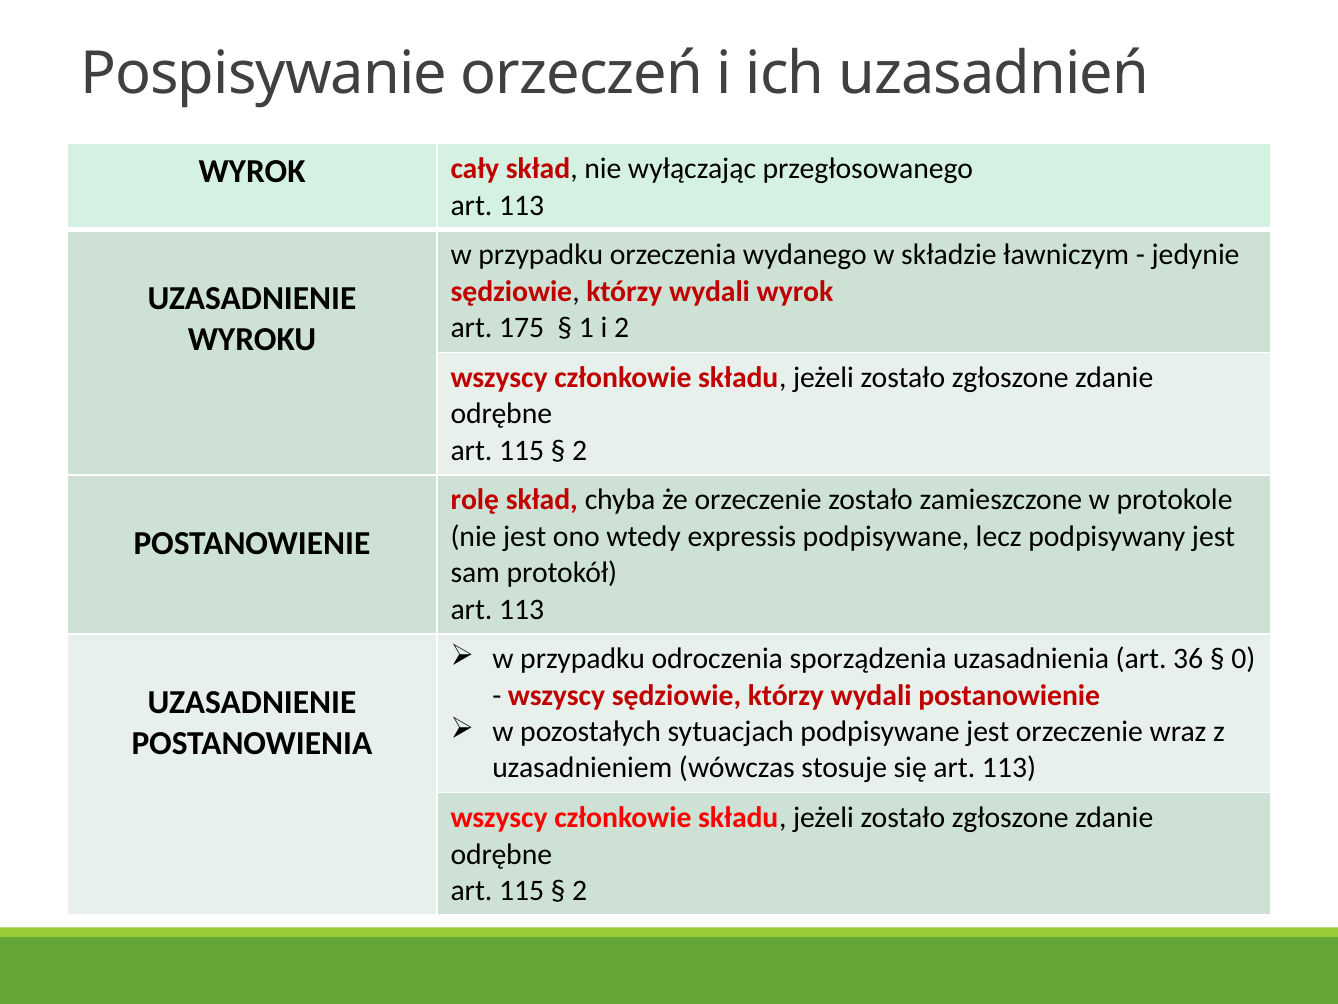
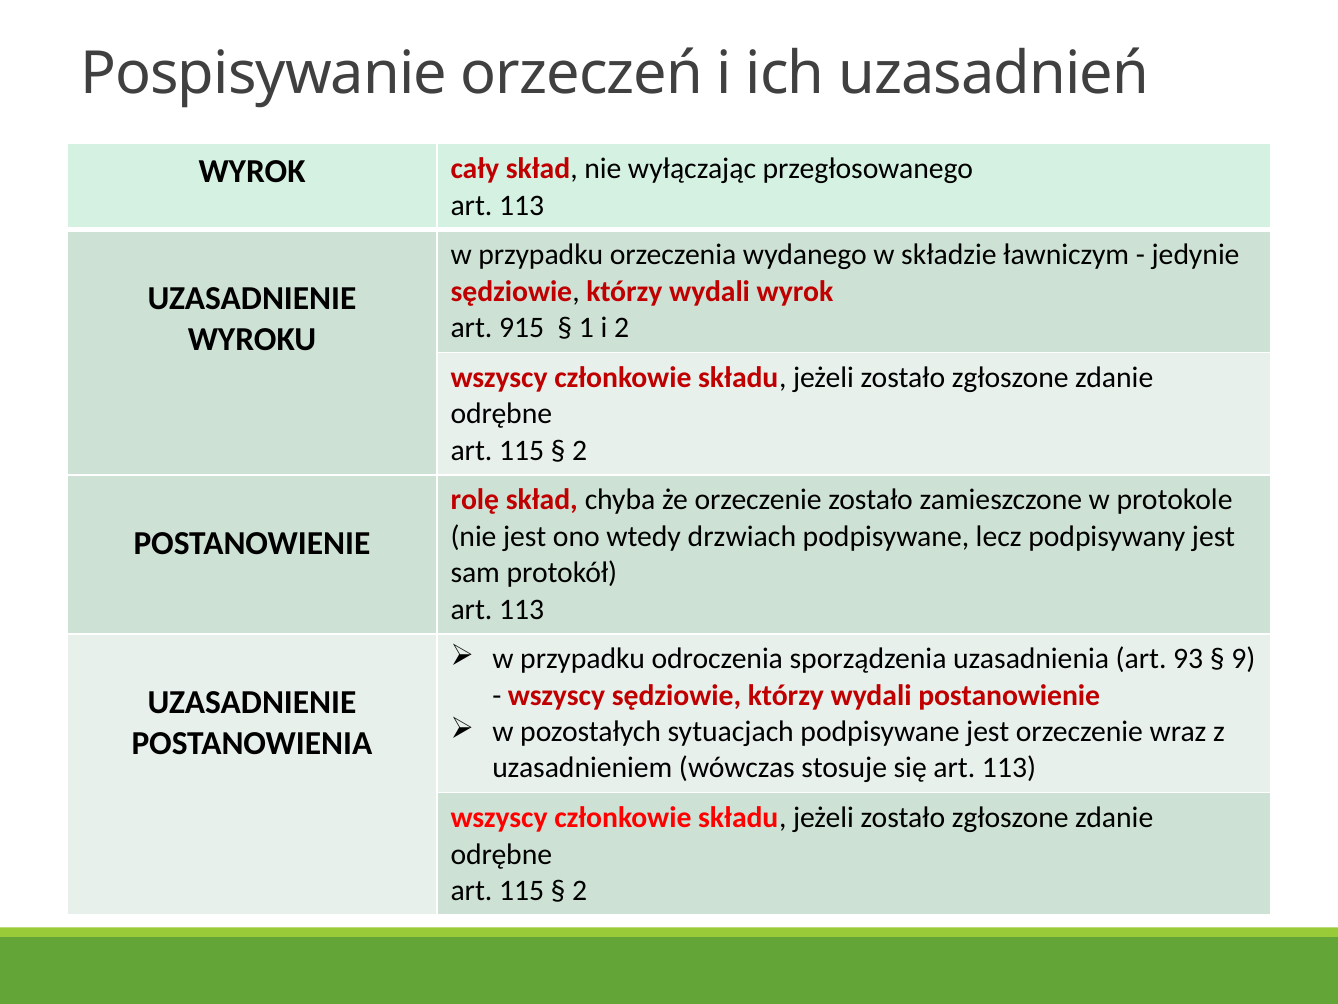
175: 175 -> 915 (522, 328)
expressis: expressis -> drzwiach (742, 536)
36: 36 -> 93 (1188, 659)
0: 0 -> 9 (1243, 659)
